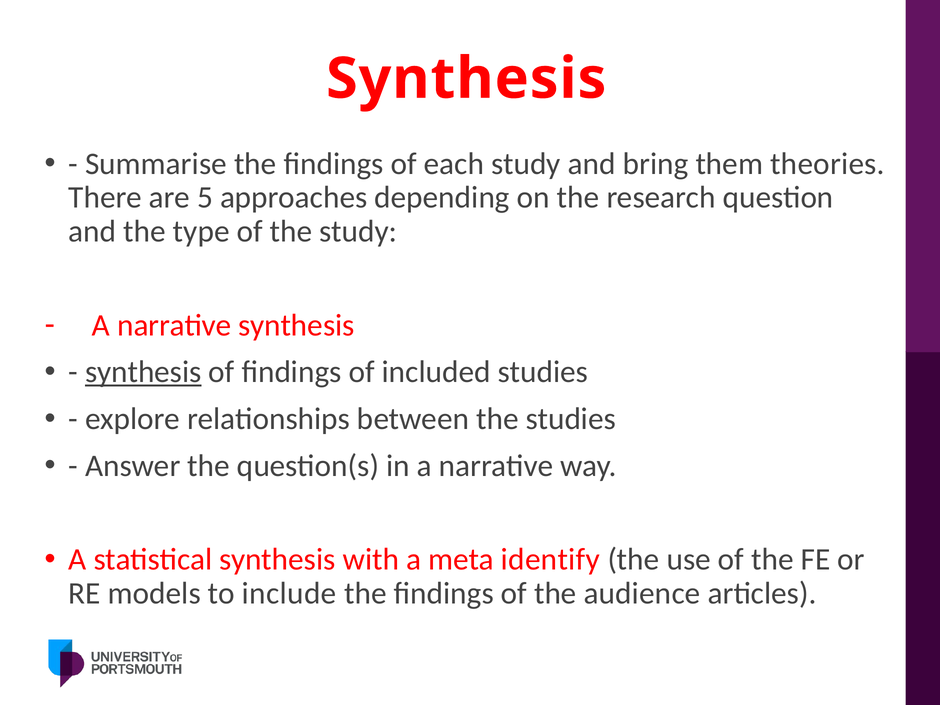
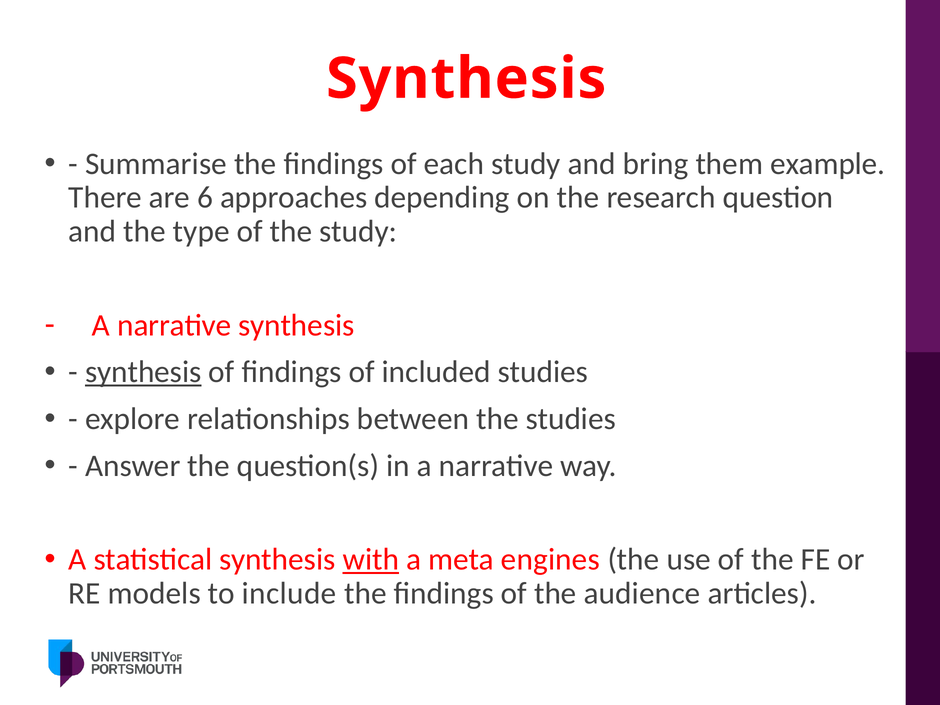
theories: theories -> example (828, 164)
5: 5 -> 6 (205, 198)
with underline: none -> present (371, 560)
identify: identify -> engines (550, 560)
